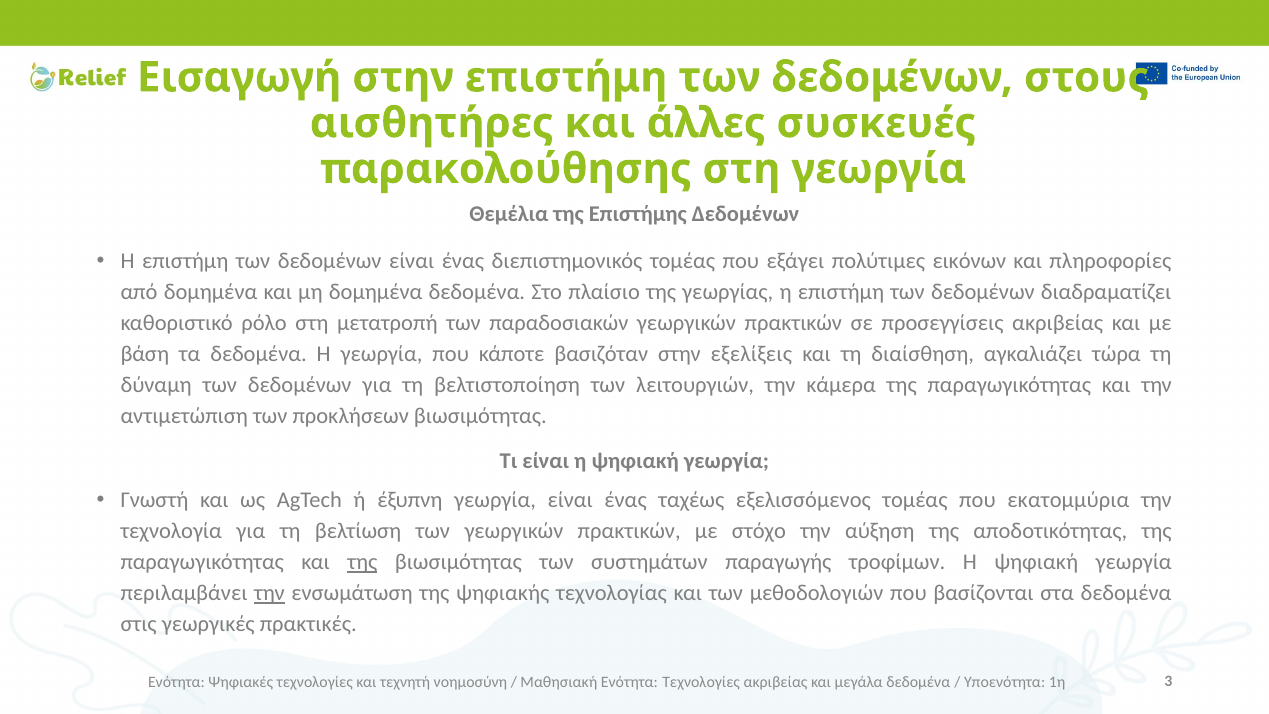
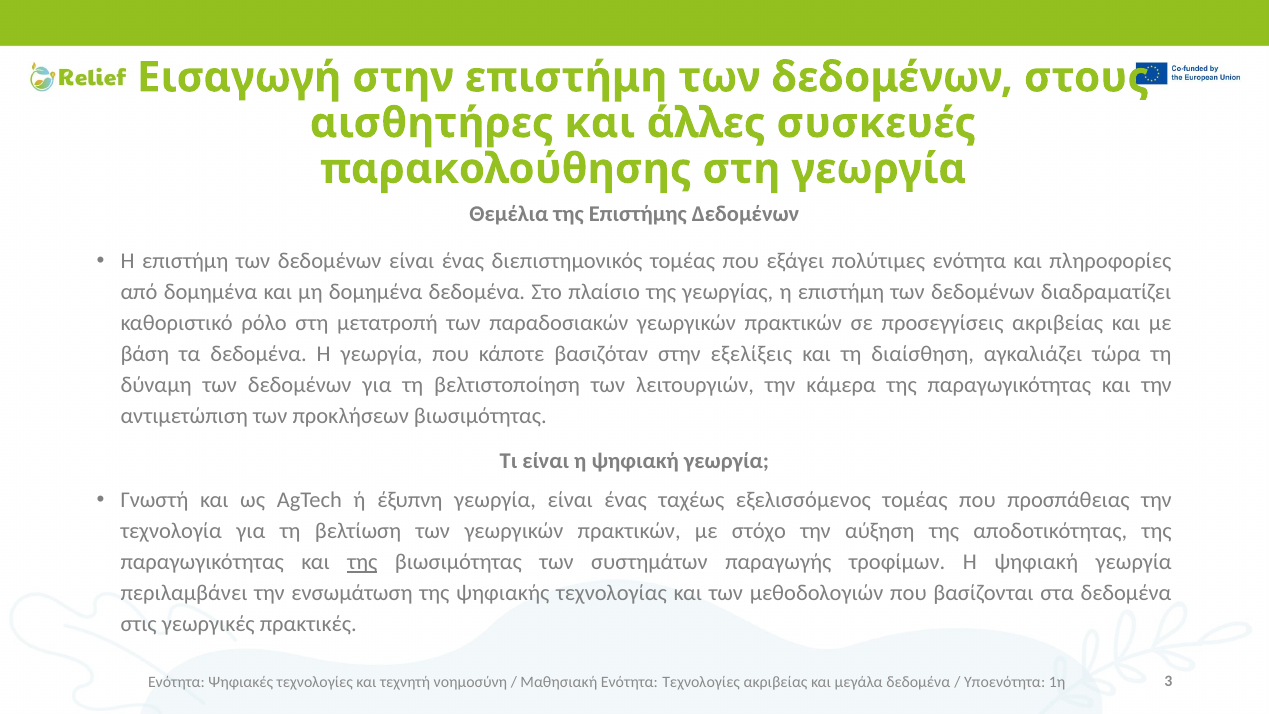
πολύτιμες εικόνων: εικόνων -> ενότητα (969, 261)
εκατομμύρια: εκατομμύρια -> προσπάθειας (1069, 500)
την underline: present -> none (269, 593)
